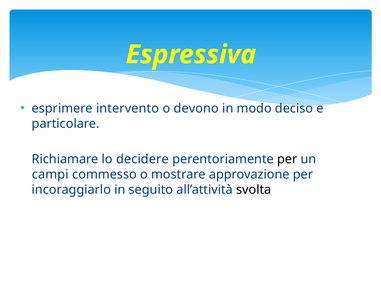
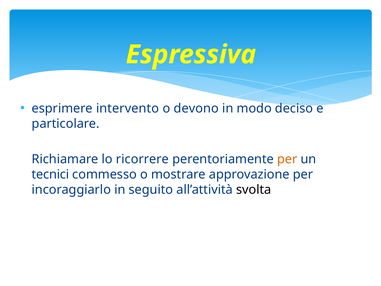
decidere: decidere -> ricorrere (142, 159)
per colour: black -> orange (287, 159)
campi: campi -> tecnici (50, 174)
